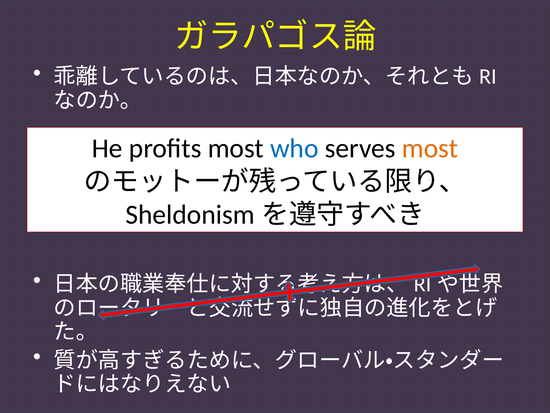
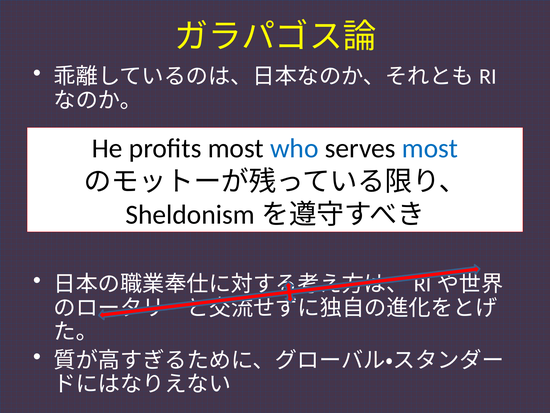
most colour: orange -> blue (430, 148)
